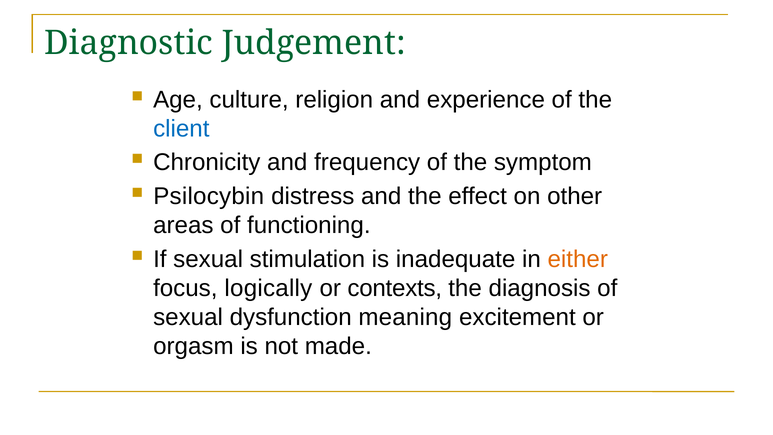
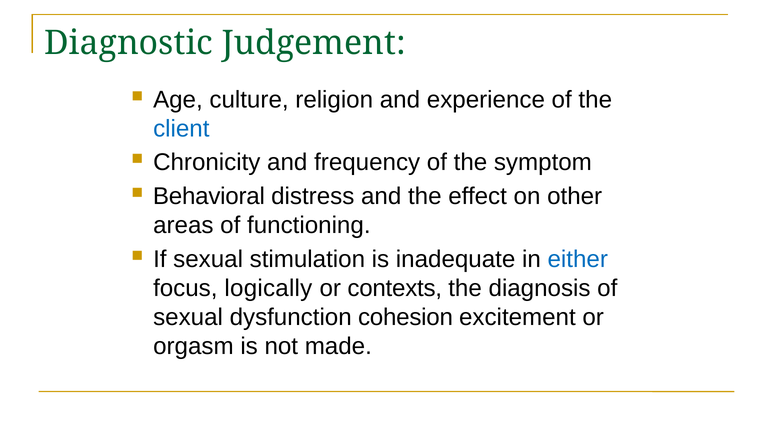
Psilocybin: Psilocybin -> Behavioral (209, 196)
either colour: orange -> blue (578, 259)
meaning: meaning -> cohesion (405, 317)
